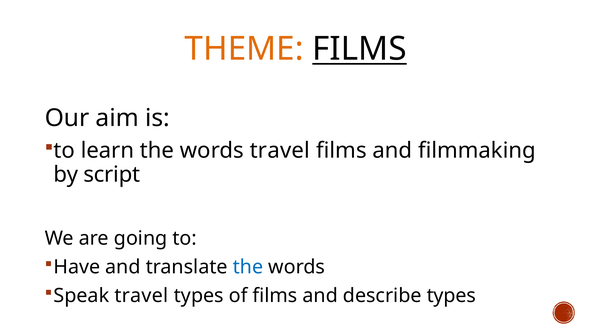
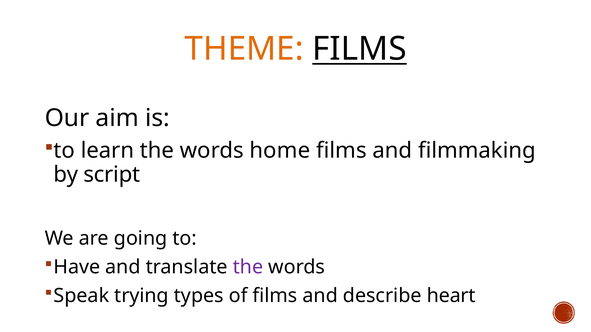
words travel: travel -> home (280, 151)
the colour: blue -> purple (248, 267)
Speak travel: travel -> trying (142, 296)
describe types: types -> heart (451, 296)
